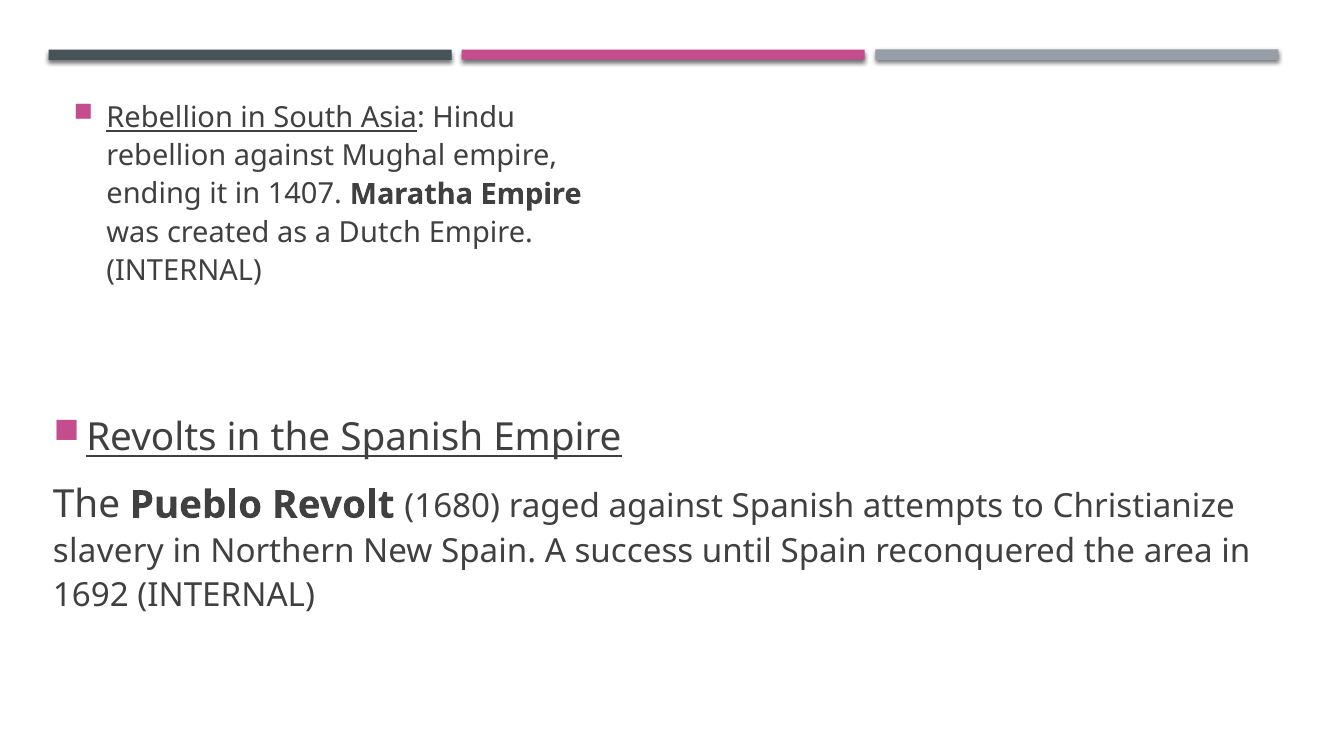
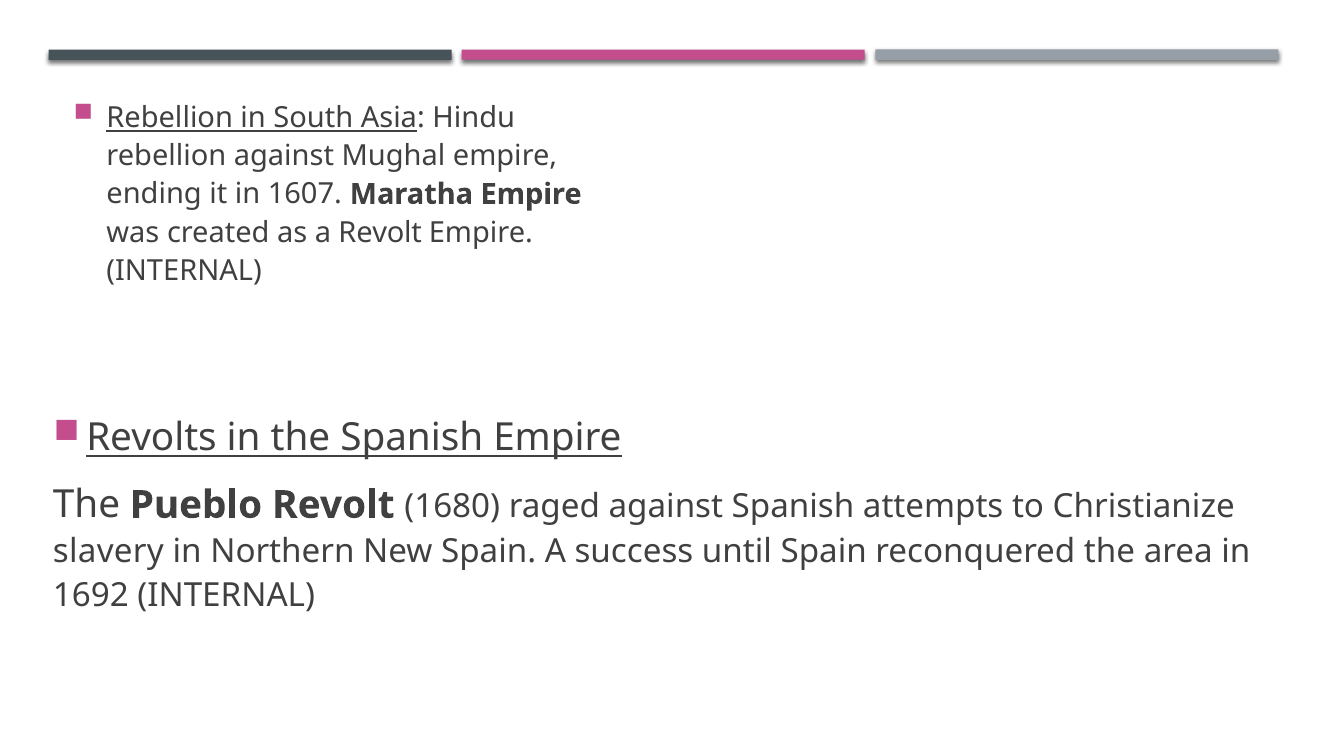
1407: 1407 -> 1607 (305, 194)
a Dutch: Dutch -> Revolt (380, 233)
